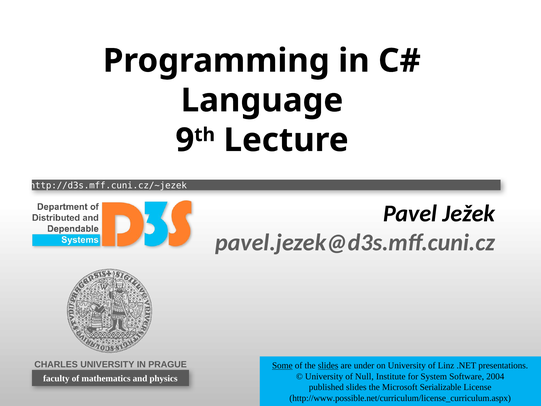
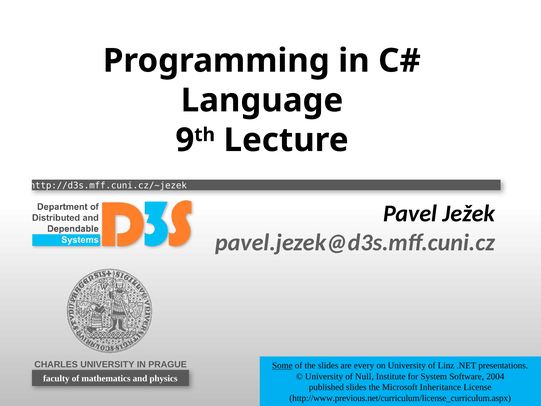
slides underline: present -> none (328, 365)
under: under -> every (364, 365)
Serializable: Serializable -> Inheritance (440, 387)
http://www.possible.net/curriculum/license_curriculum.aspx: http://www.possible.net/curriculum/license_curriculum.aspx -> http://www.previous.net/curriculum/license_curriculum.aspx (400, 398)
